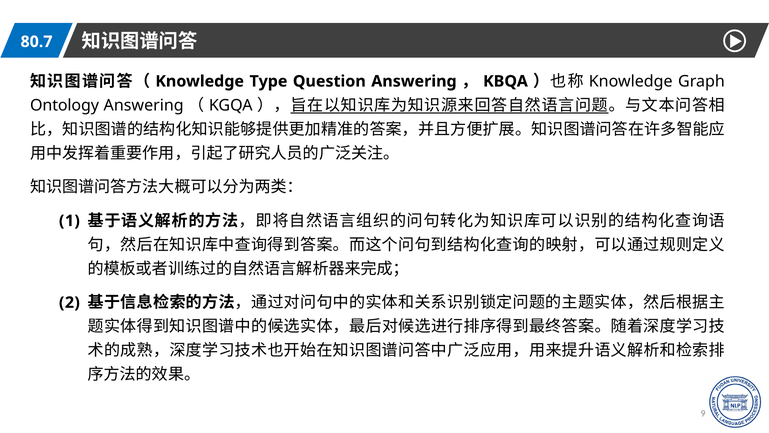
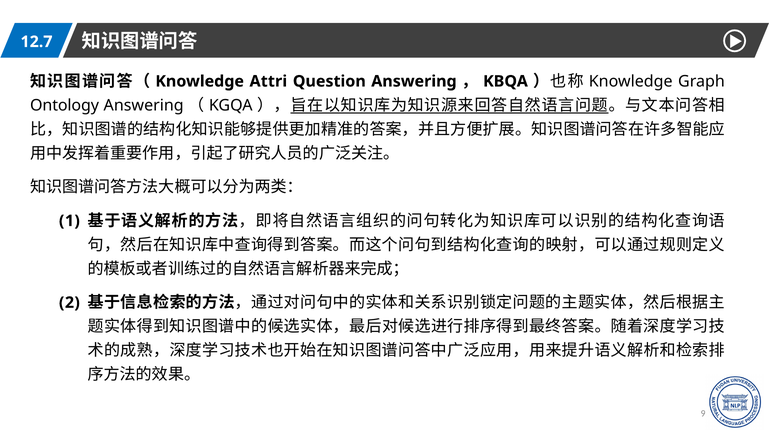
80.7: 80.7 -> 12.7 (36, 42)
Type: Type -> Attri (268, 81)
